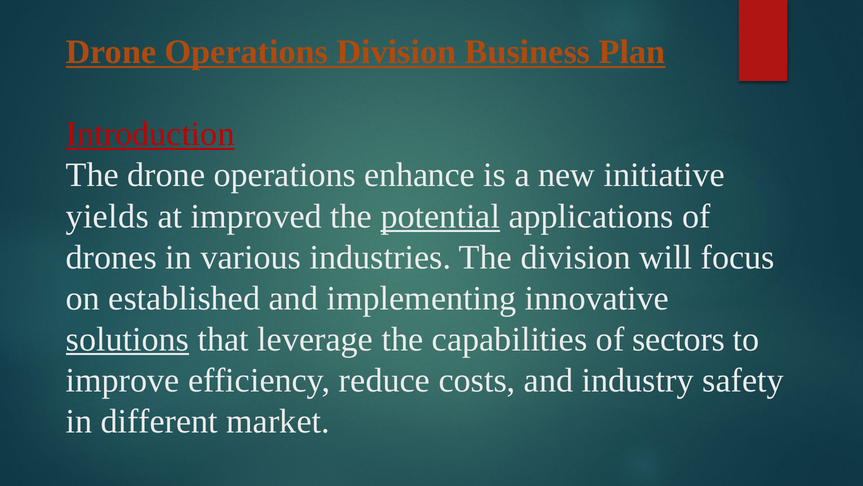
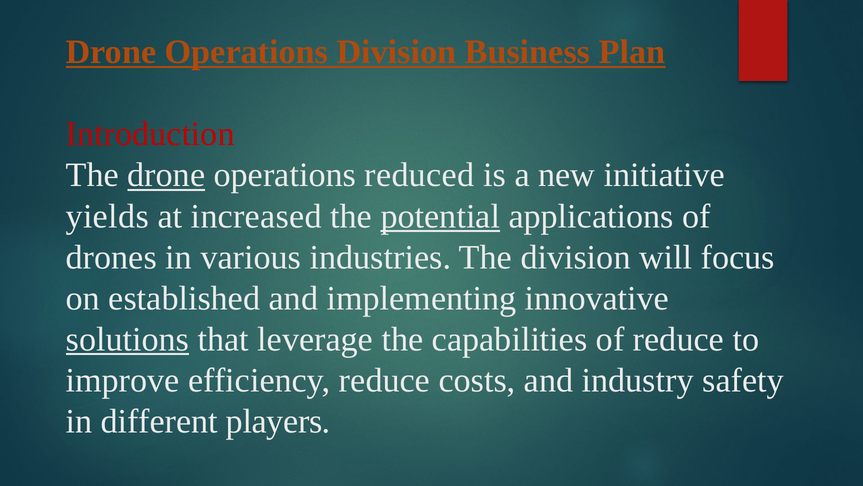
Introduction underline: present -> none (150, 134)
drone underline: none -> present (166, 175)
enhance: enhance -> reduced (419, 175)
improved: improved -> increased (256, 216)
of sectors: sectors -> reduce (678, 339)
market: market -> players (278, 421)
